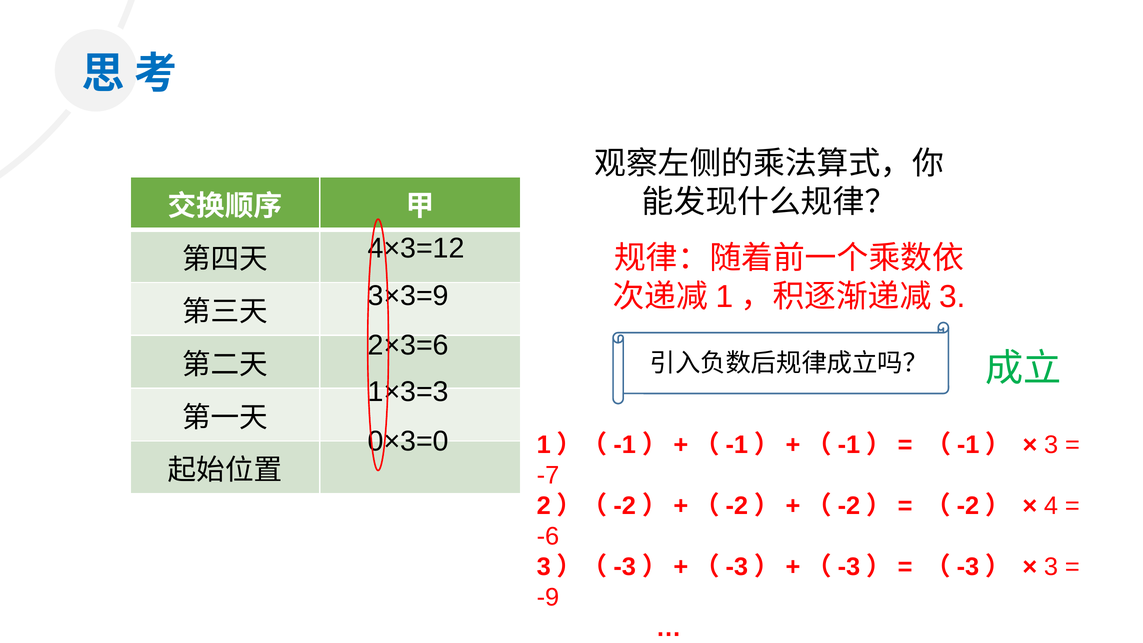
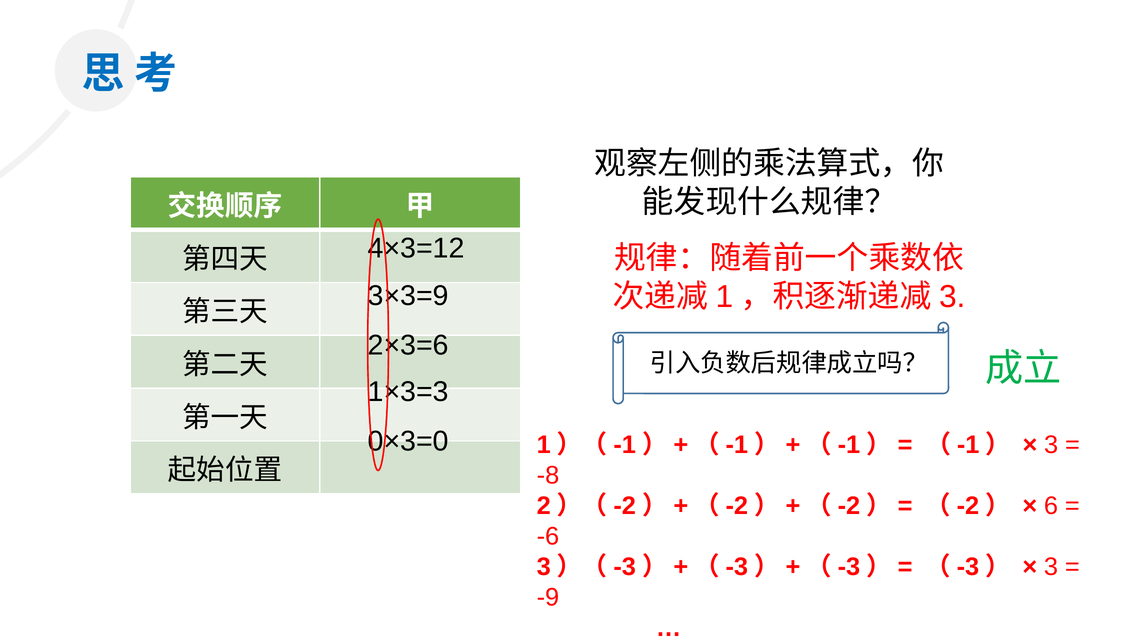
-7: -7 -> -8 (548, 475)
4: 4 -> 6 (1051, 506)
